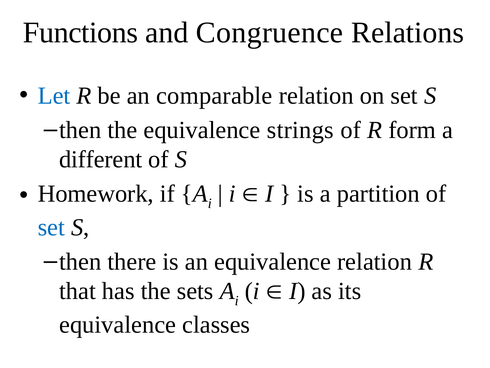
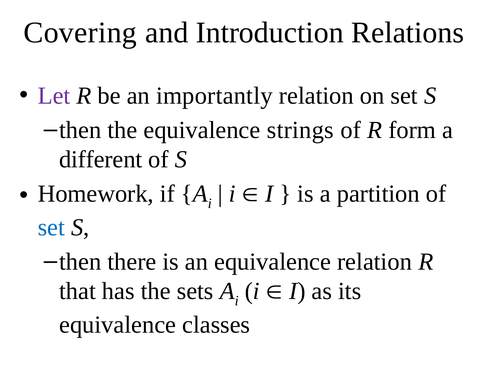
Functions: Functions -> Covering (80, 32)
Congruence: Congruence -> Introduction (270, 32)
Let colour: blue -> purple (54, 96)
comparable: comparable -> importantly (214, 96)
